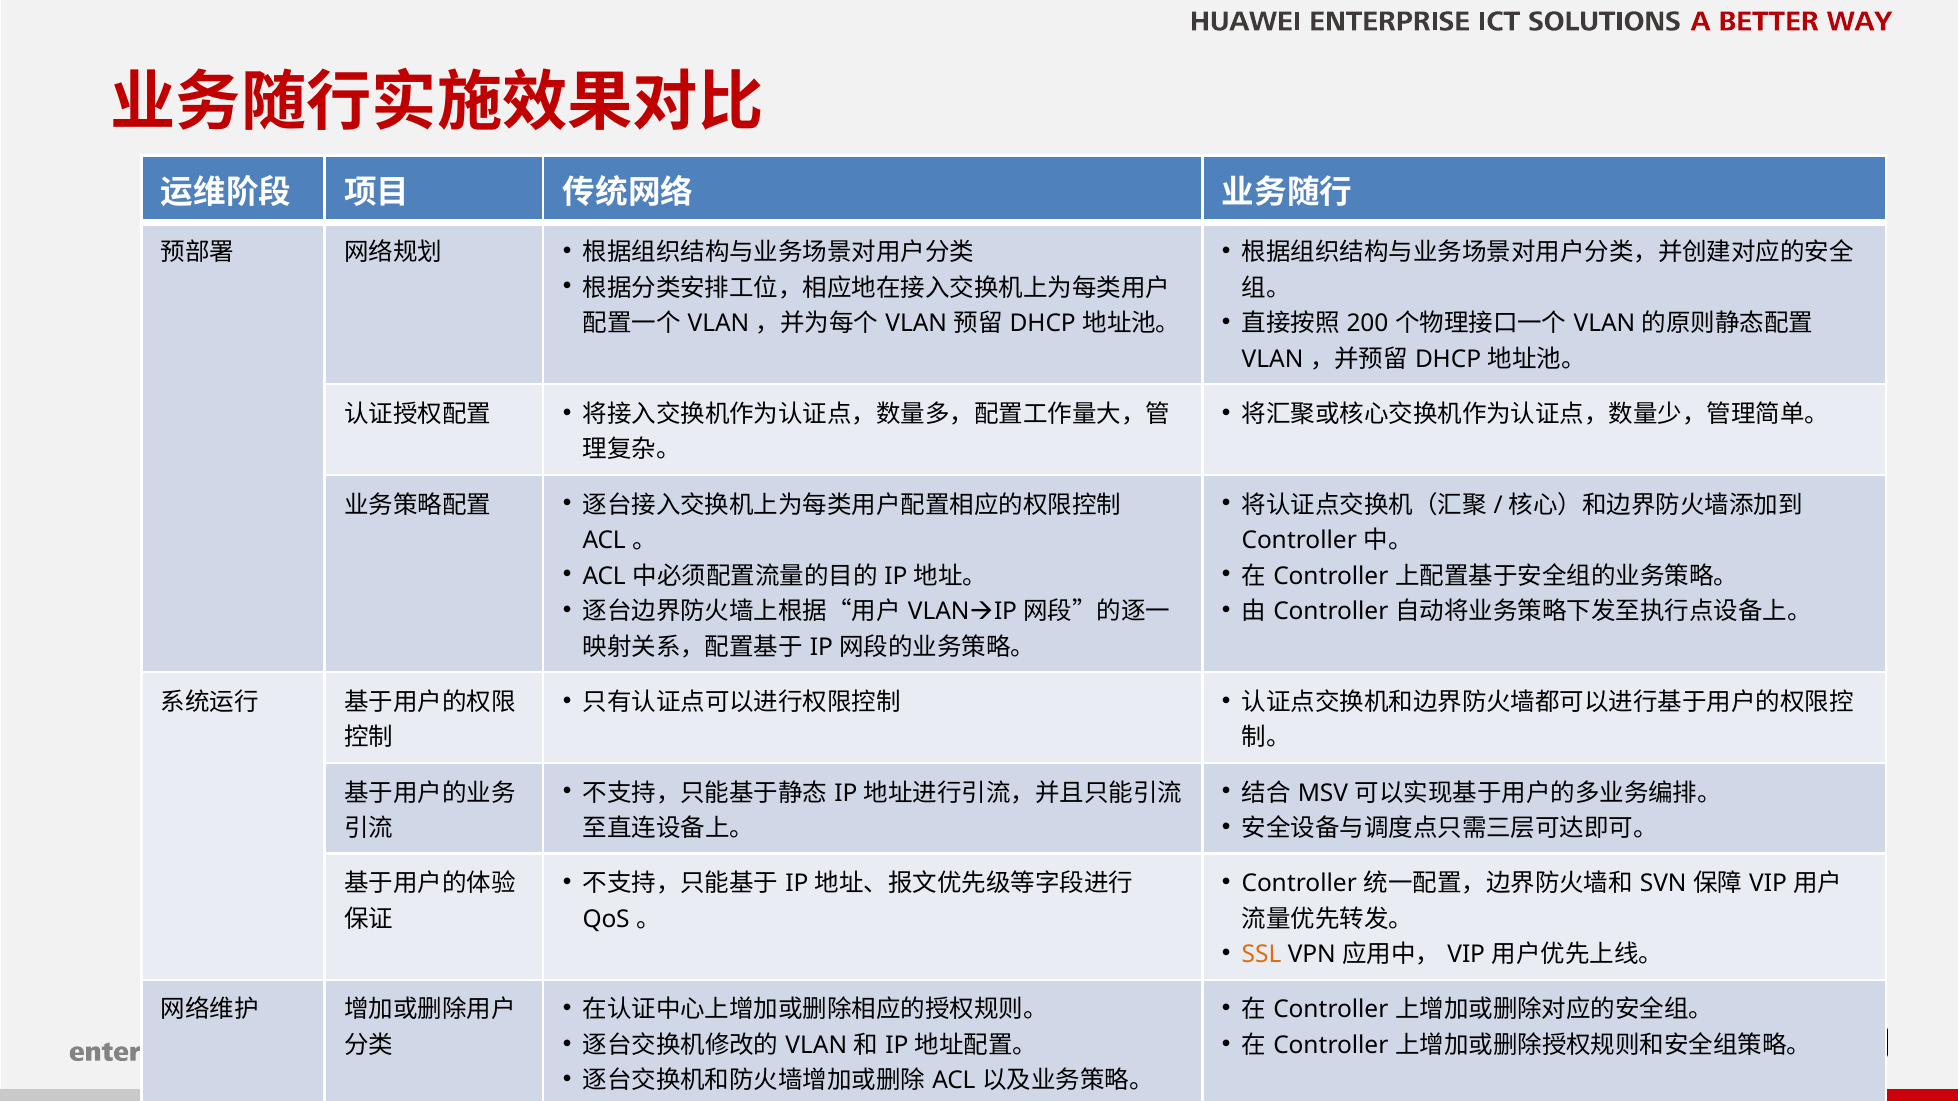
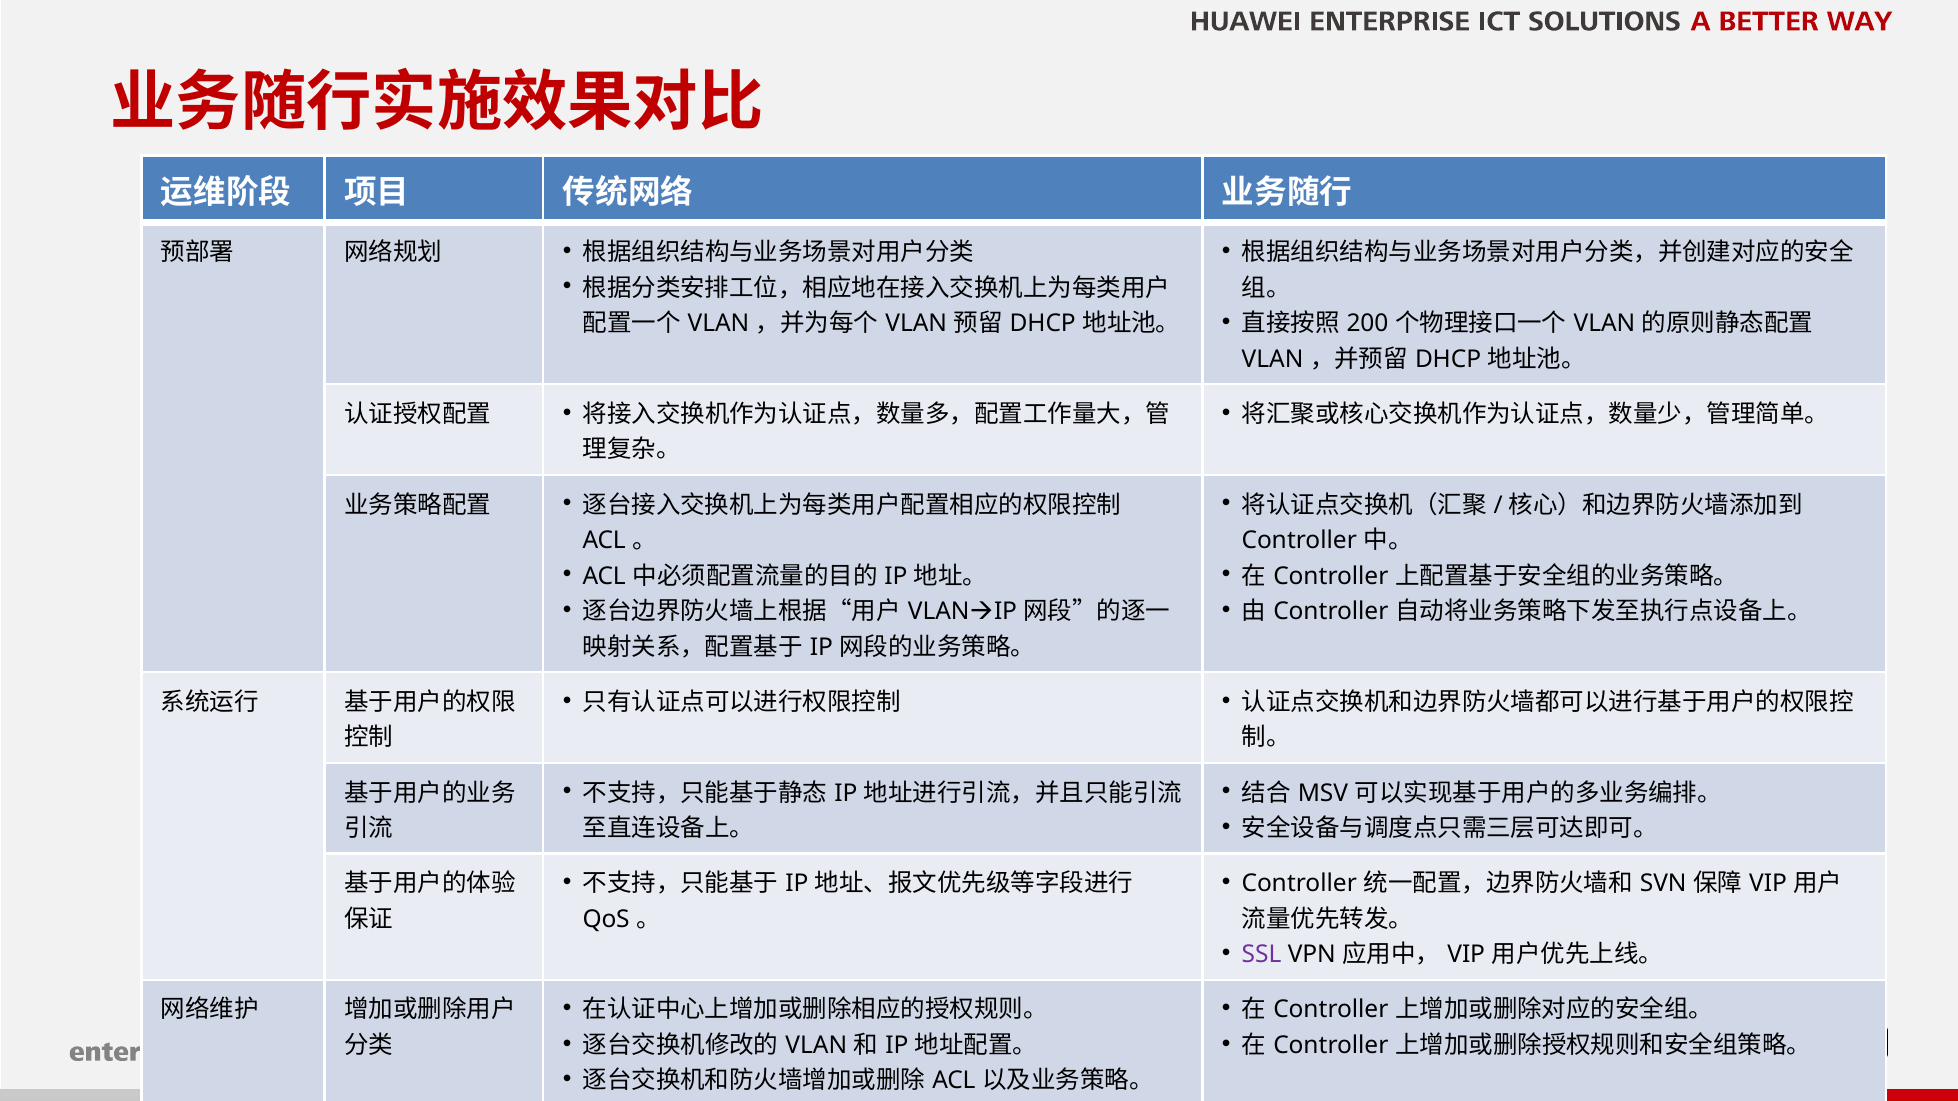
SSL colour: orange -> purple (1262, 955)
